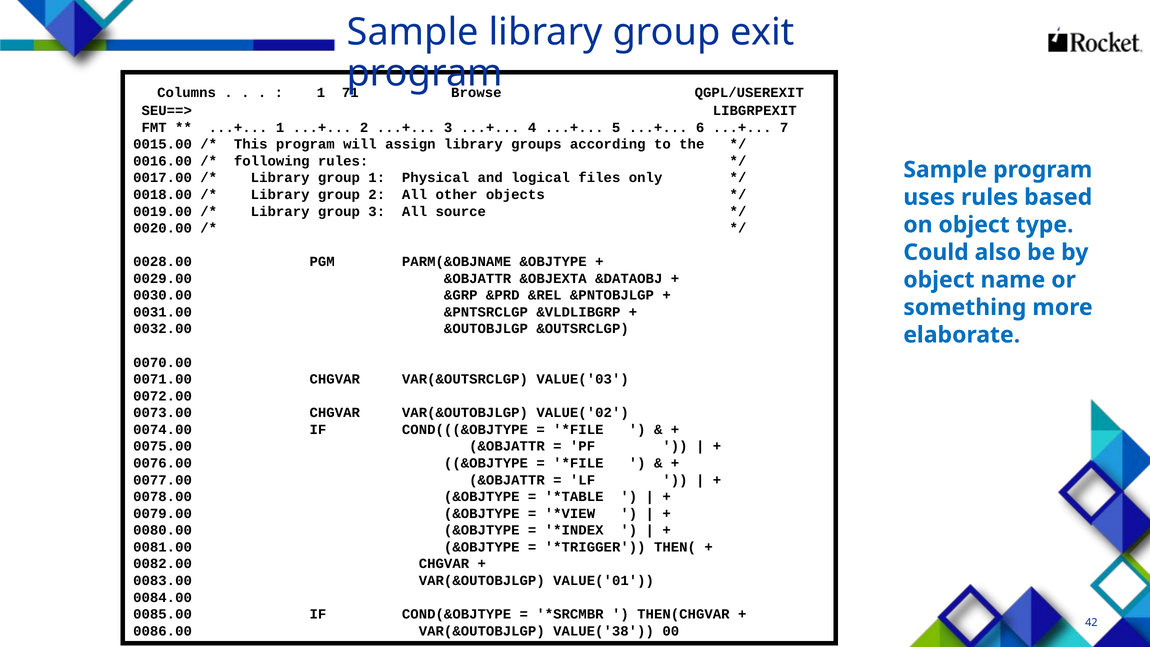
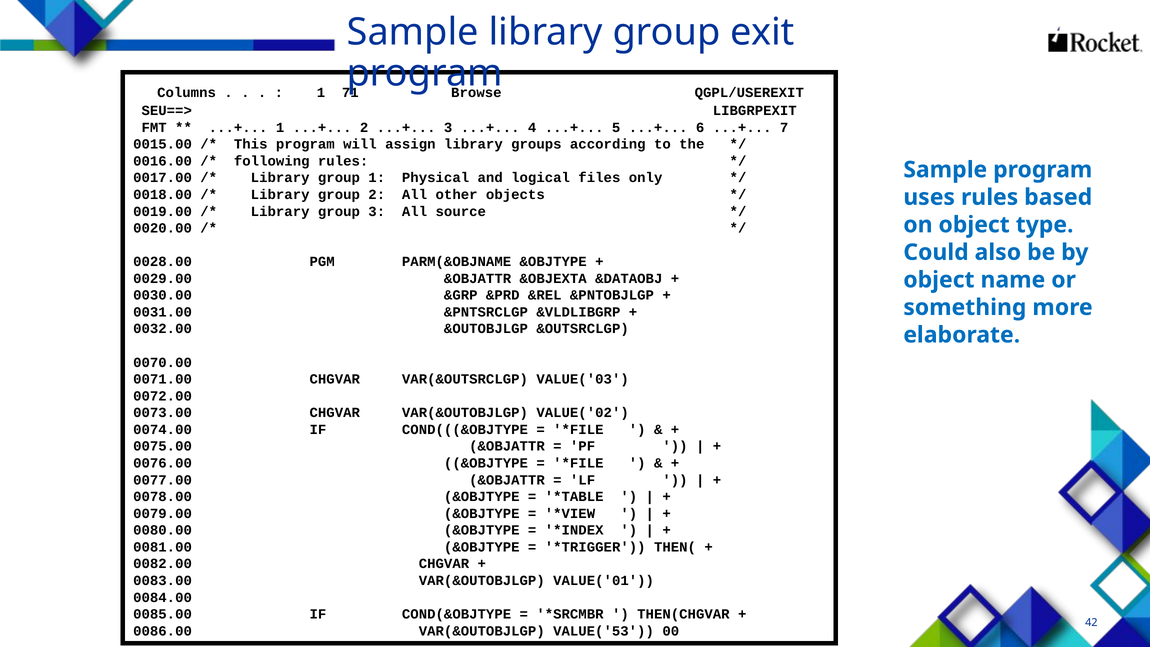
VALUE('38: VALUE('38 -> VALUE('53 (604, 631)
